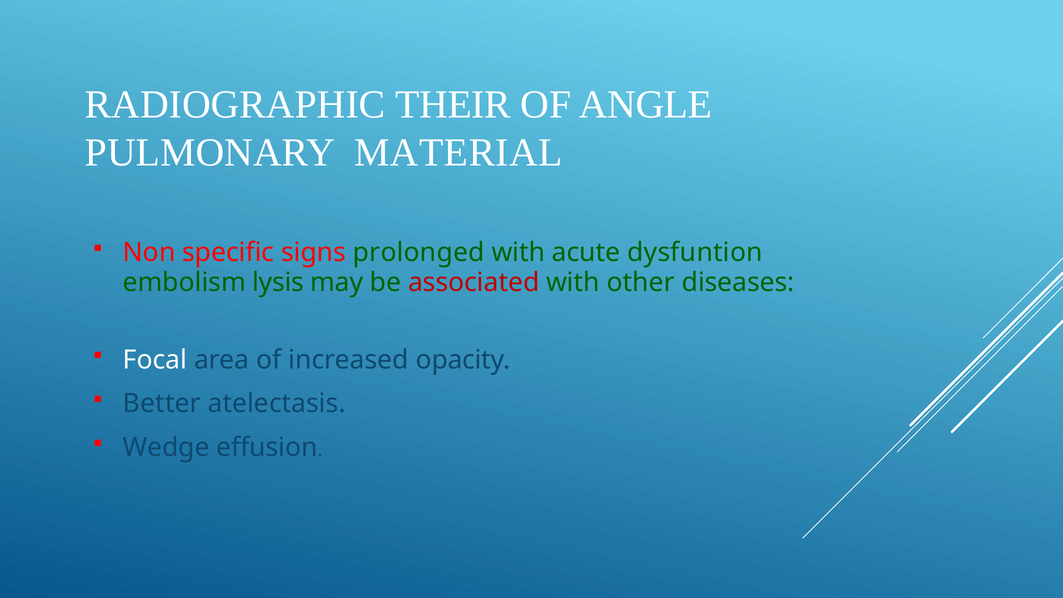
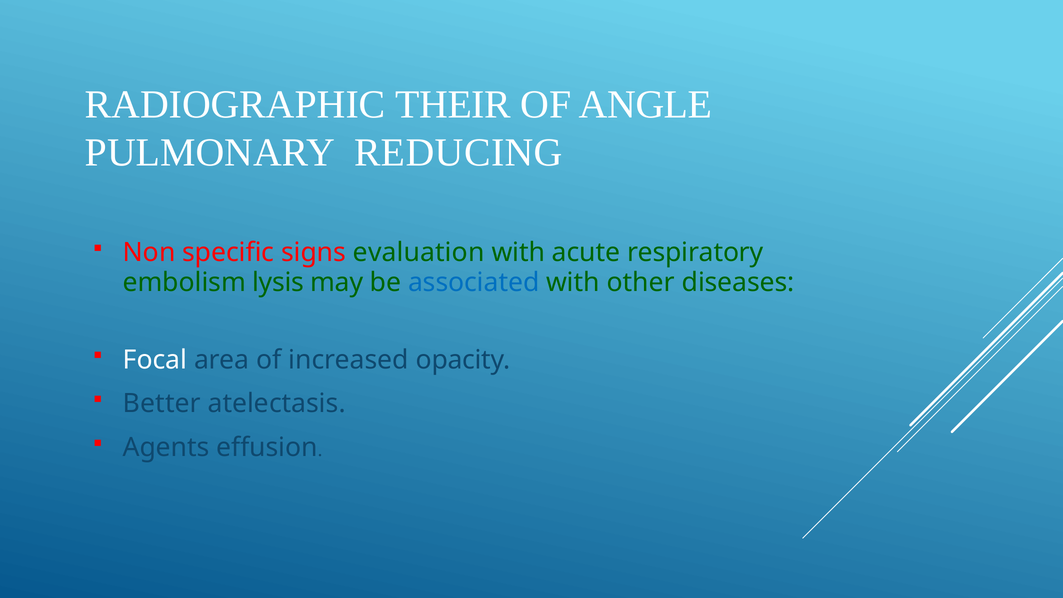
MATERIAL: MATERIAL -> REDUCING (458, 152)
prolonged: prolonged -> evaluation (419, 252)
dysfuntion: dysfuntion -> respiratory (695, 252)
associated colour: red -> blue (474, 282)
Wedge: Wedge -> Agents (166, 447)
